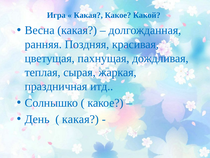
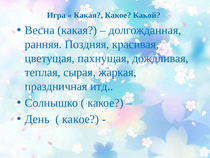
какая: какая -> какое (81, 119)
